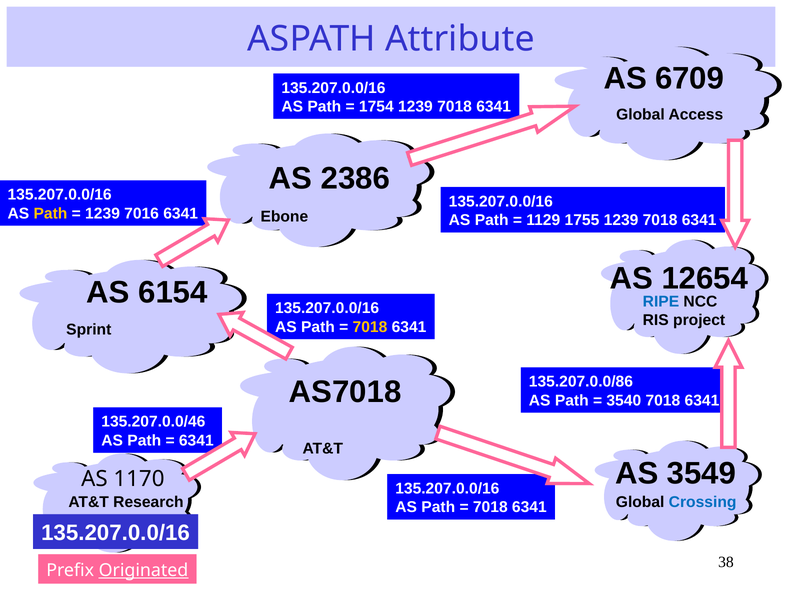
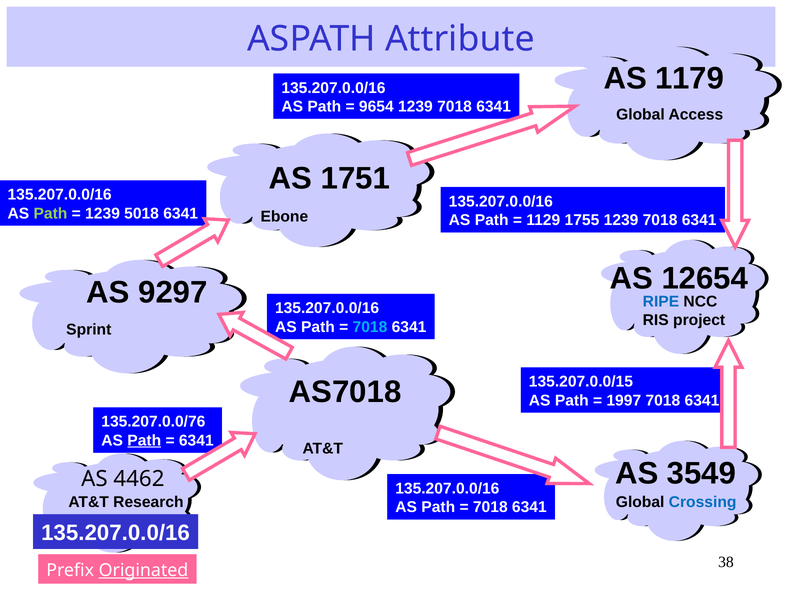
6709: 6709 -> 1179 (690, 78)
1754: 1754 -> 9654 (376, 107)
2386: 2386 -> 1751 (355, 179)
Path colour: yellow -> light green (50, 214)
7016: 7016 -> 5018 (142, 214)
6154: 6154 -> 9297 (173, 293)
7018 colour: yellow -> light blue (370, 327)
135.207.0.0/86: 135.207.0.0/86 -> 135.207.0.0/15 (581, 382)
3540: 3540 -> 1997 (624, 401)
135.207.0.0/46: 135.207.0.0/46 -> 135.207.0.0/76 (153, 422)
Path underline: none -> present (144, 441)
1170: 1170 -> 4462 (139, 479)
